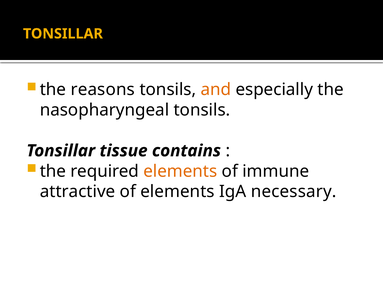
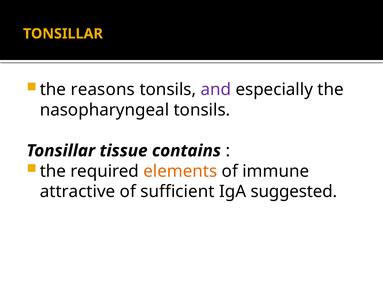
and colour: orange -> purple (216, 90)
of elements: elements -> sufficient (177, 192)
necessary: necessary -> suggested (294, 192)
